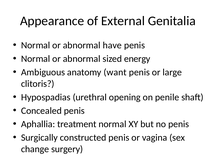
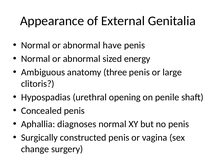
want: want -> three (115, 72)
treatment: treatment -> diagnoses (77, 124)
